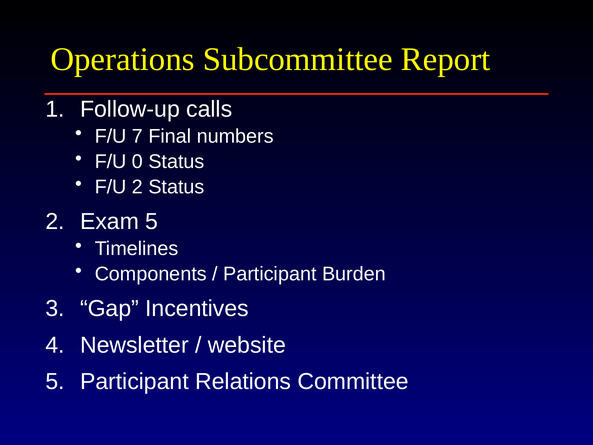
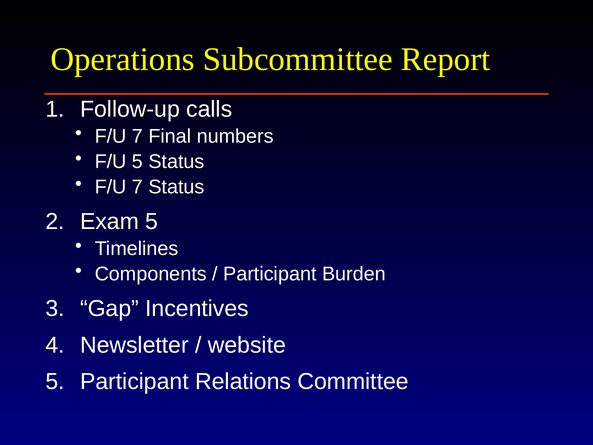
F/U 0: 0 -> 5 (137, 162)
2: 2 -> 7 (137, 187)
